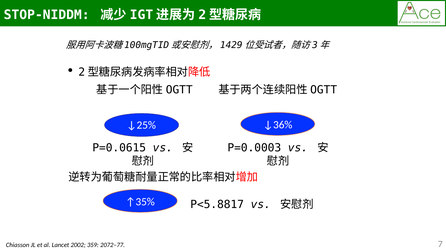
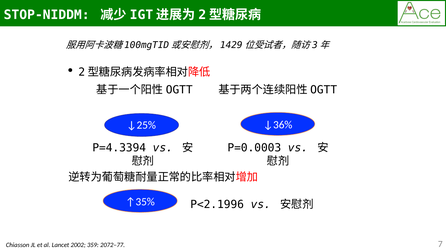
P=0.0615: P=0.0615 -> P=4.3394 (119, 148)
P<5.8817: P<5.8817 -> P<2.1996 (217, 204)
